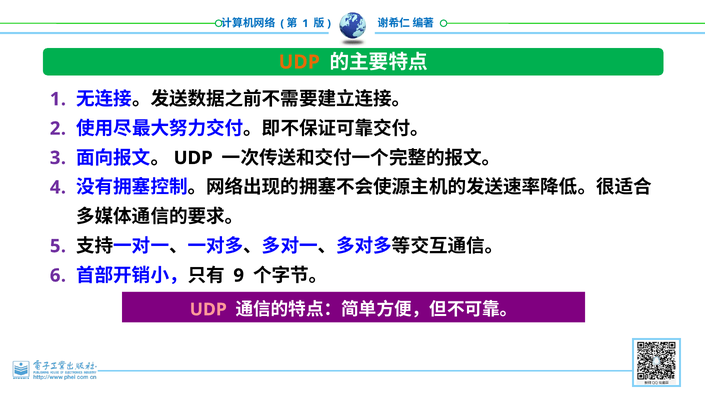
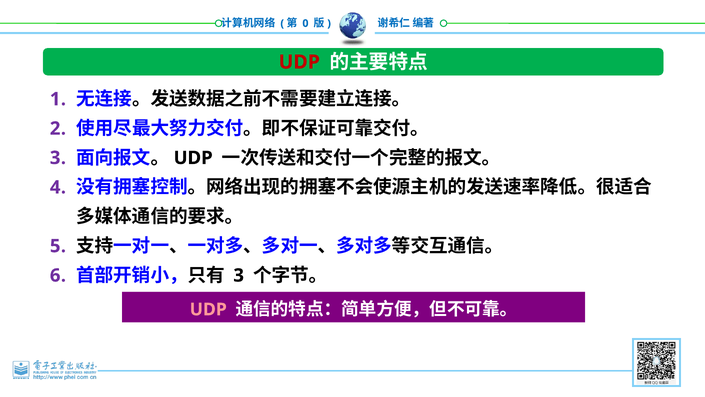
1: 1 -> 0 (305, 23)
UDP colour: orange -> red (299, 62)
9: 9 -> 3 (239, 275)
